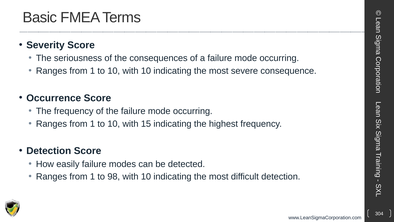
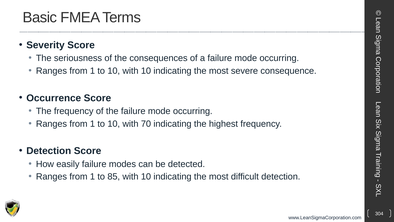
15: 15 -> 70 (146, 124)
98: 98 -> 85 (114, 176)
